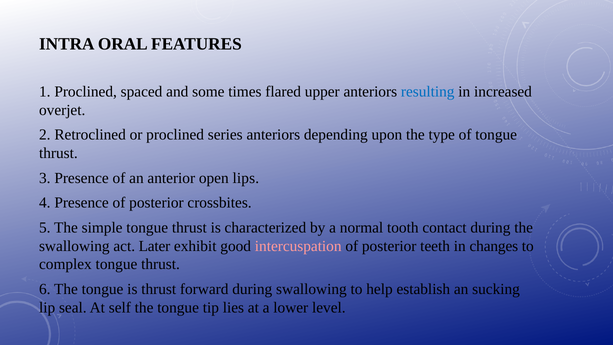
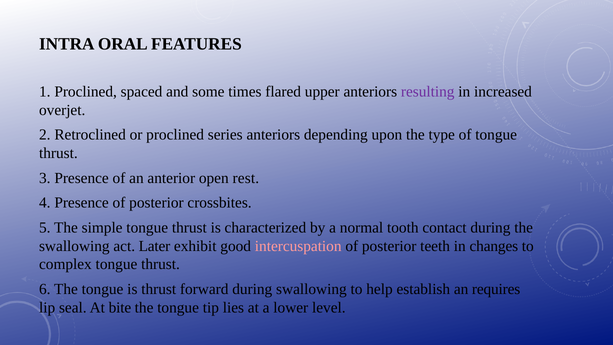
resulting colour: blue -> purple (428, 92)
lips: lips -> rest (246, 178)
sucking: sucking -> requires (496, 289)
self: self -> bite (120, 307)
